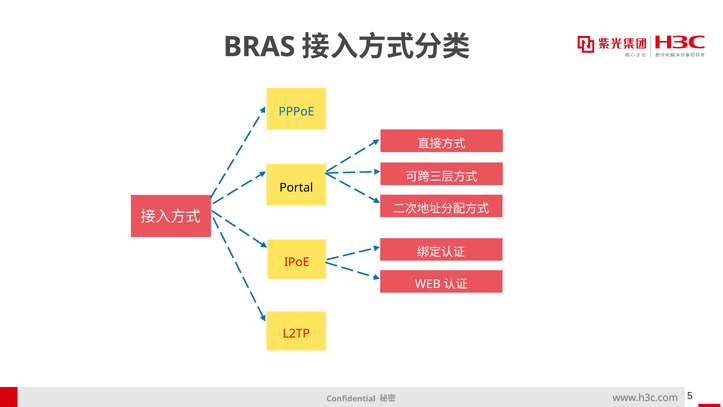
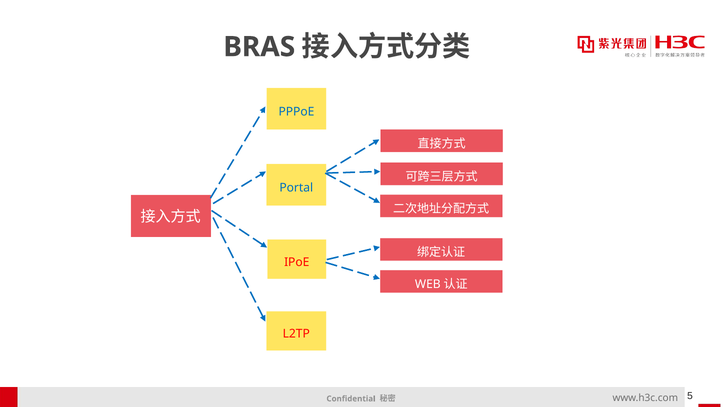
Portal colour: black -> blue (296, 188)
